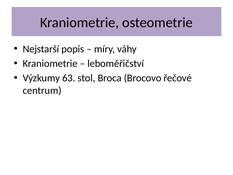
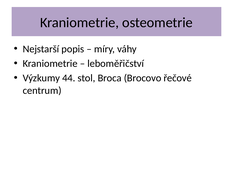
63: 63 -> 44 (69, 78)
